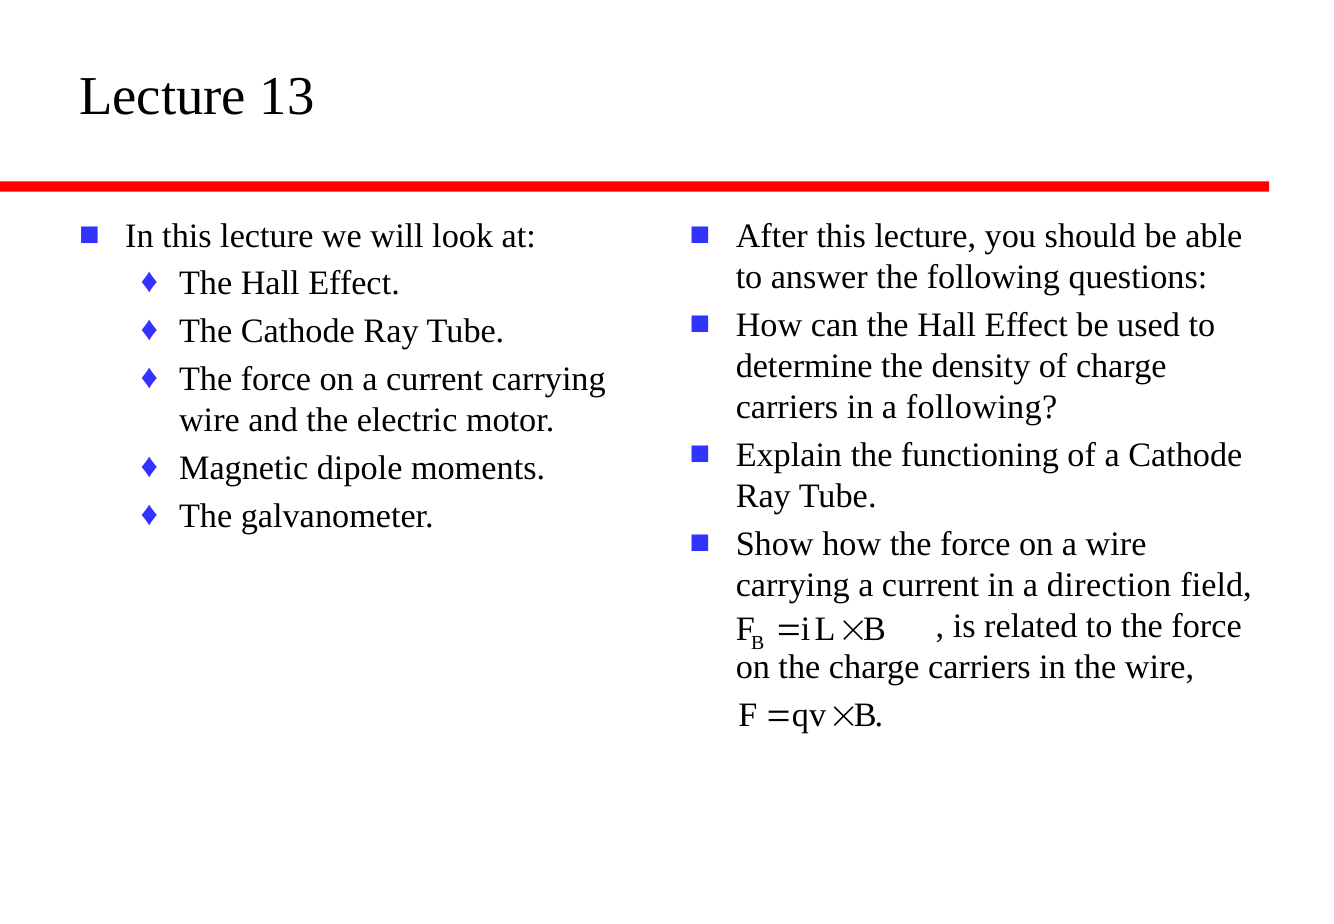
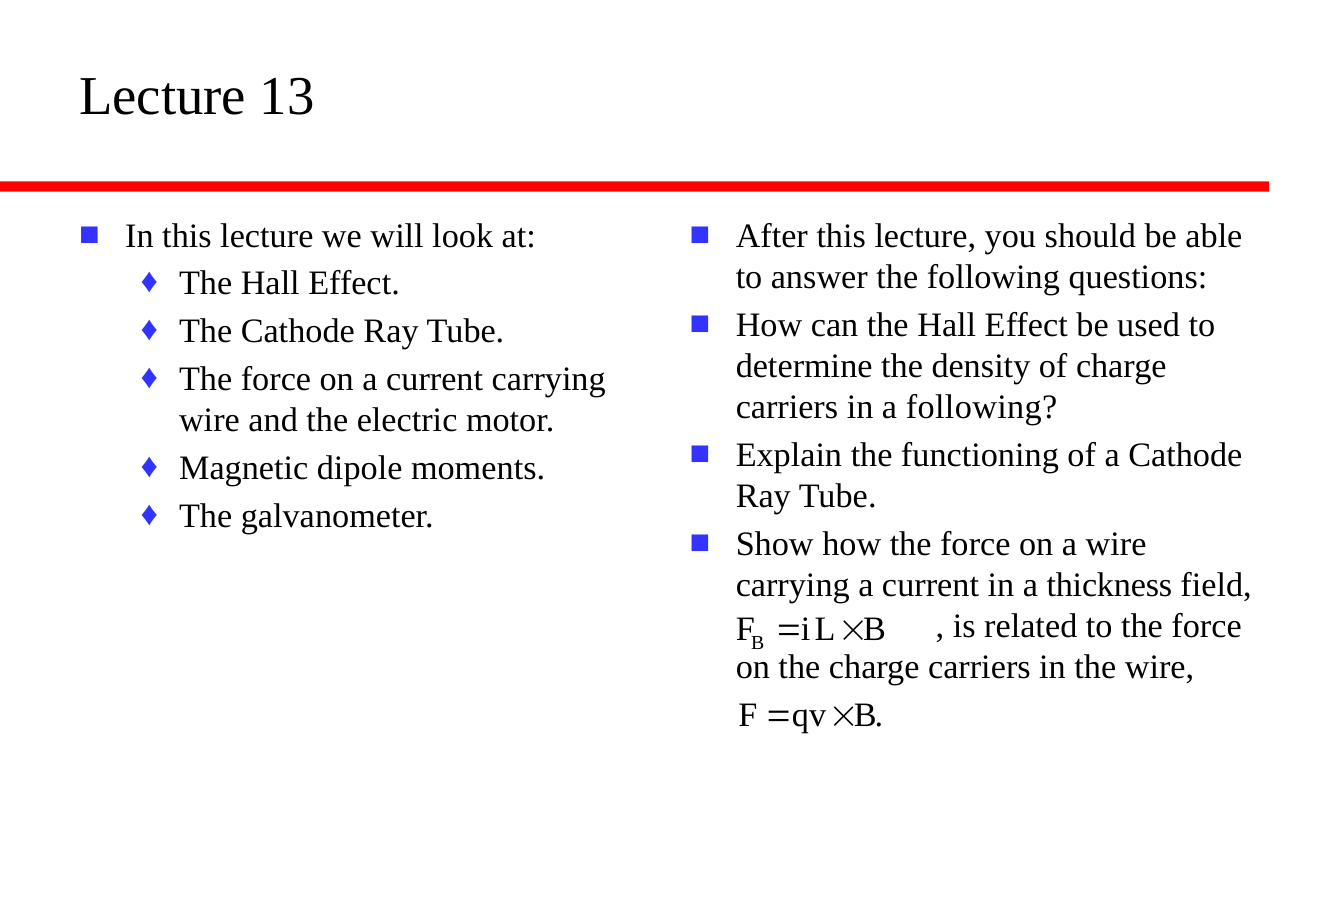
direction: direction -> thickness (1109, 585)
